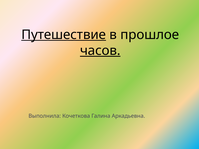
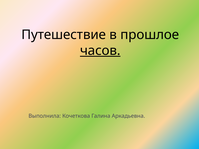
Путешествие underline: present -> none (64, 35)
